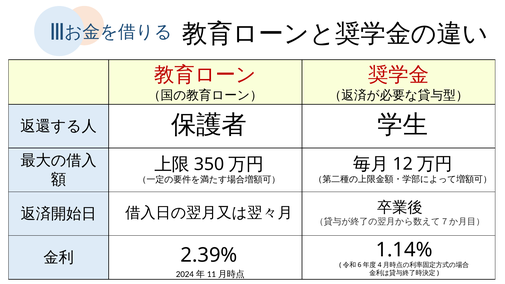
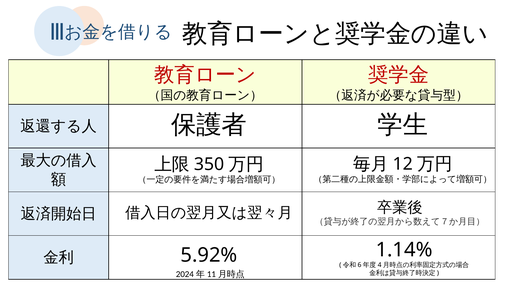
2.39%: 2.39% -> 5.92% (209, 255)
